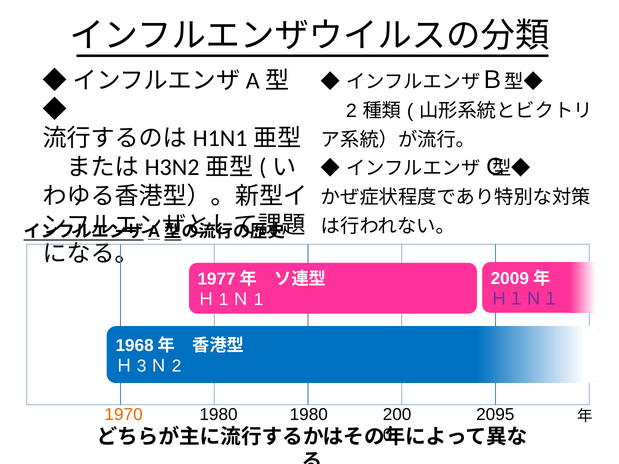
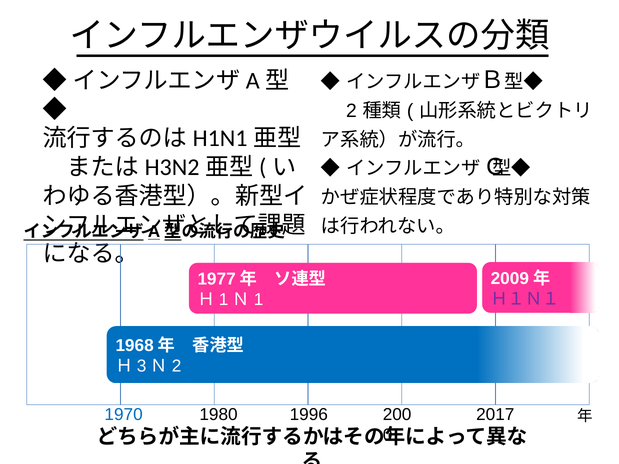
1970 colour: orange -> blue (124, 415)
1980: 1980 -> 1996 (309, 415)
2095: 2095 -> 2017 (495, 415)
